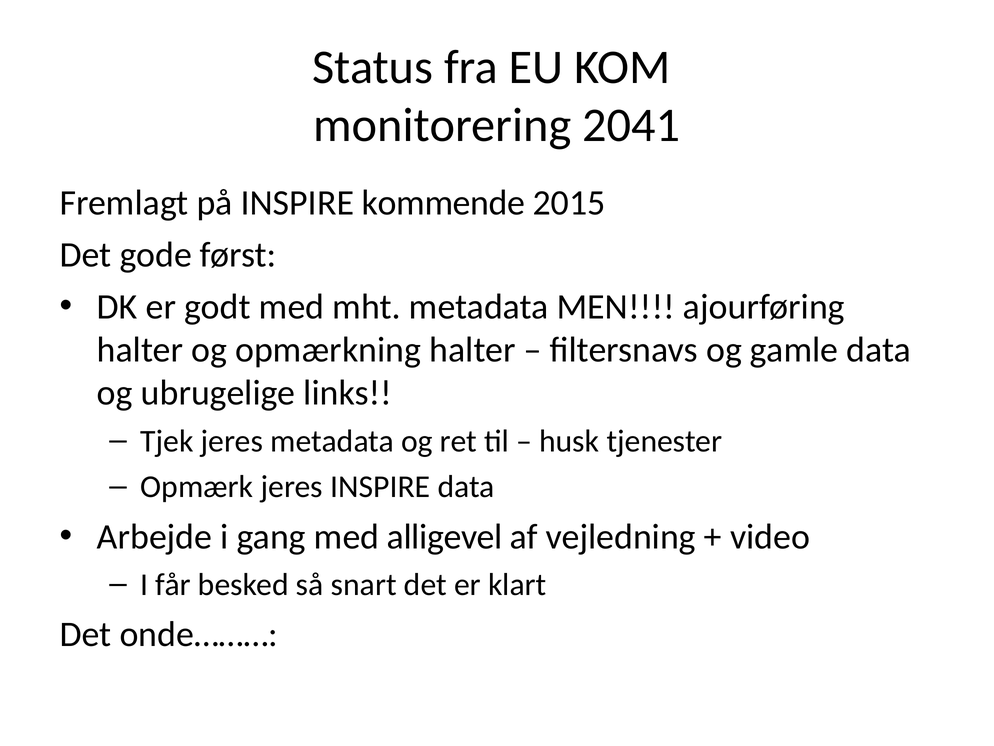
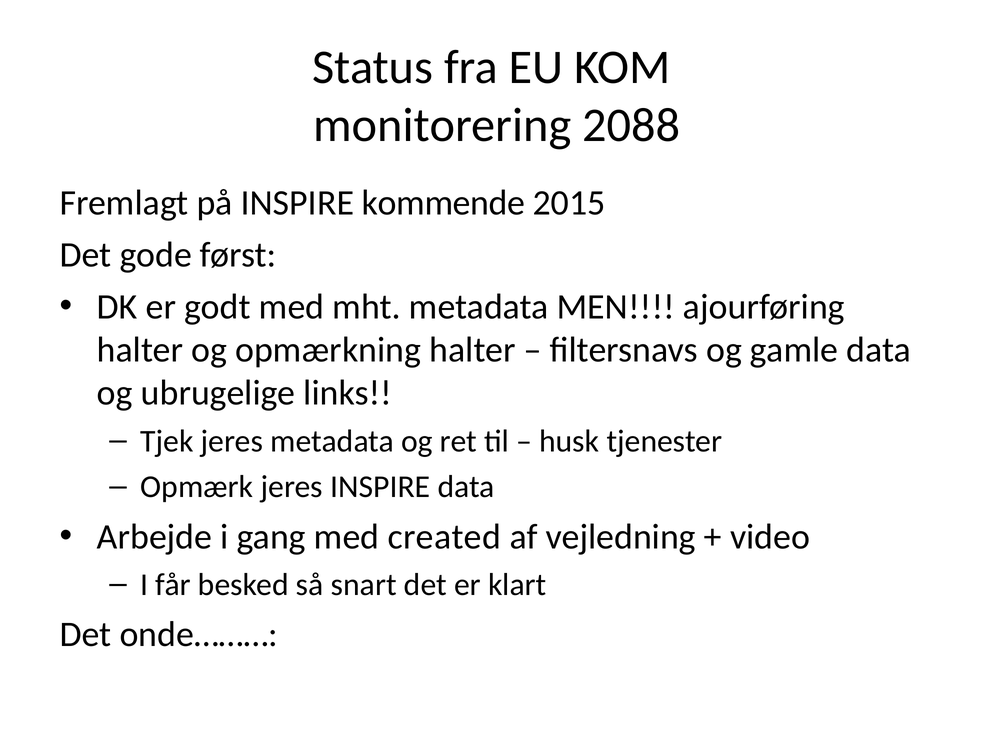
2041: 2041 -> 2088 (631, 125)
alligevel: alligevel -> created (444, 536)
